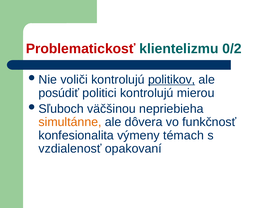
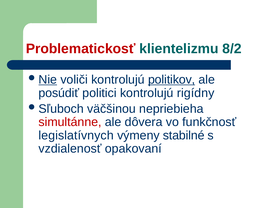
0/2: 0/2 -> 8/2 (232, 49)
Nie underline: none -> present (48, 80)
mierou: mierou -> rigídny (196, 93)
simultánne colour: orange -> red (70, 122)
konfesionalita: konfesionalita -> legislatívnych (76, 135)
témach: témach -> stabilné (184, 135)
